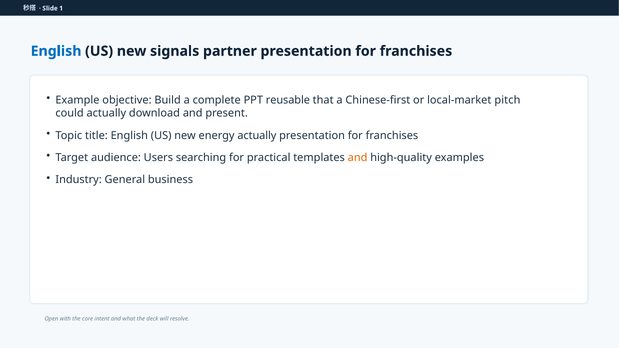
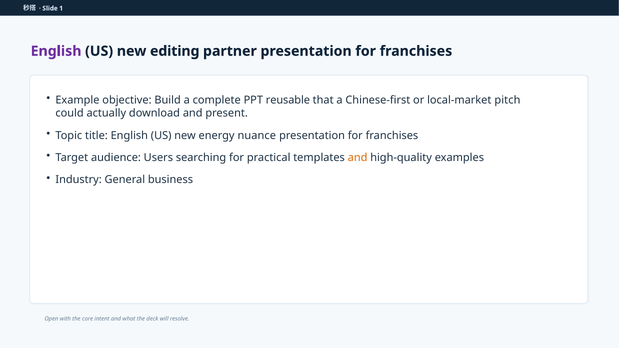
English colour: blue -> purple (56, 51)
signals: signals -> editing (175, 51)
energy actually: actually -> nuance (257, 136)
